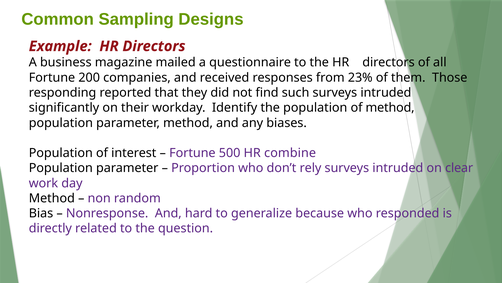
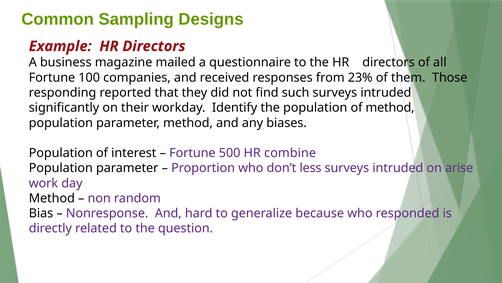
200: 200 -> 100 (89, 77)
rely: rely -> less (311, 168)
clear: clear -> arise (459, 168)
